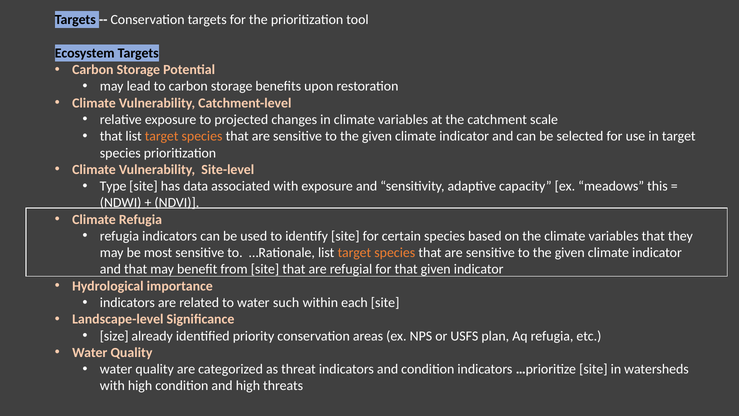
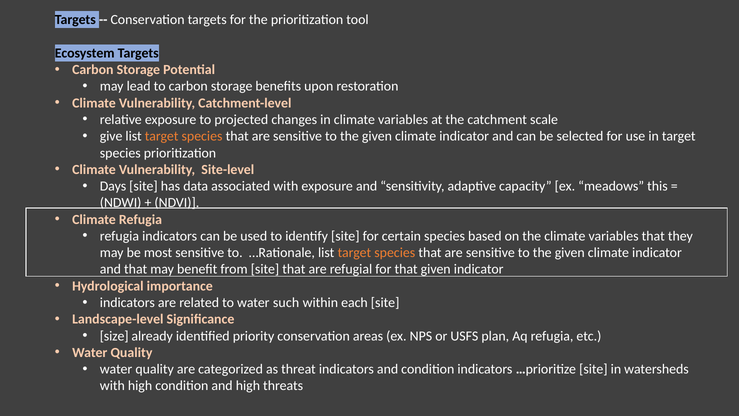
that: that -> give (111, 136)
Type: Type -> Days (113, 186)
